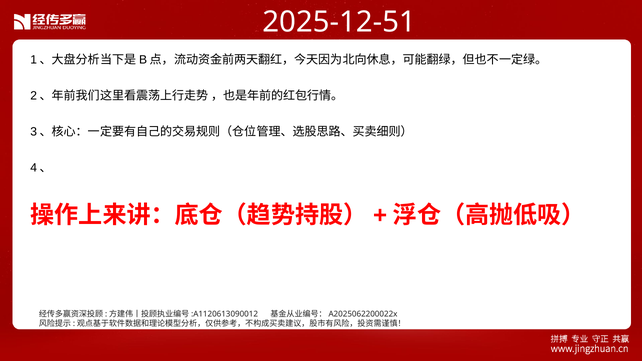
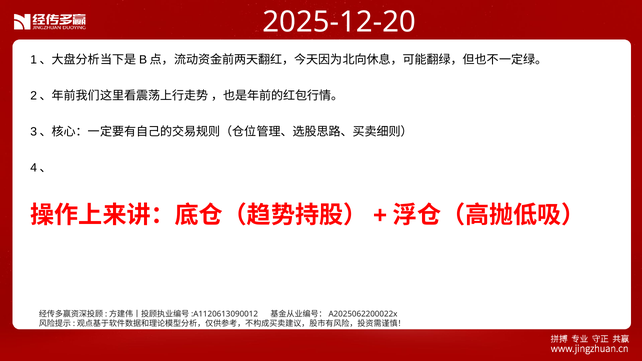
2025-12-51: 2025-12-51 -> 2025-12-20 (339, 22)
